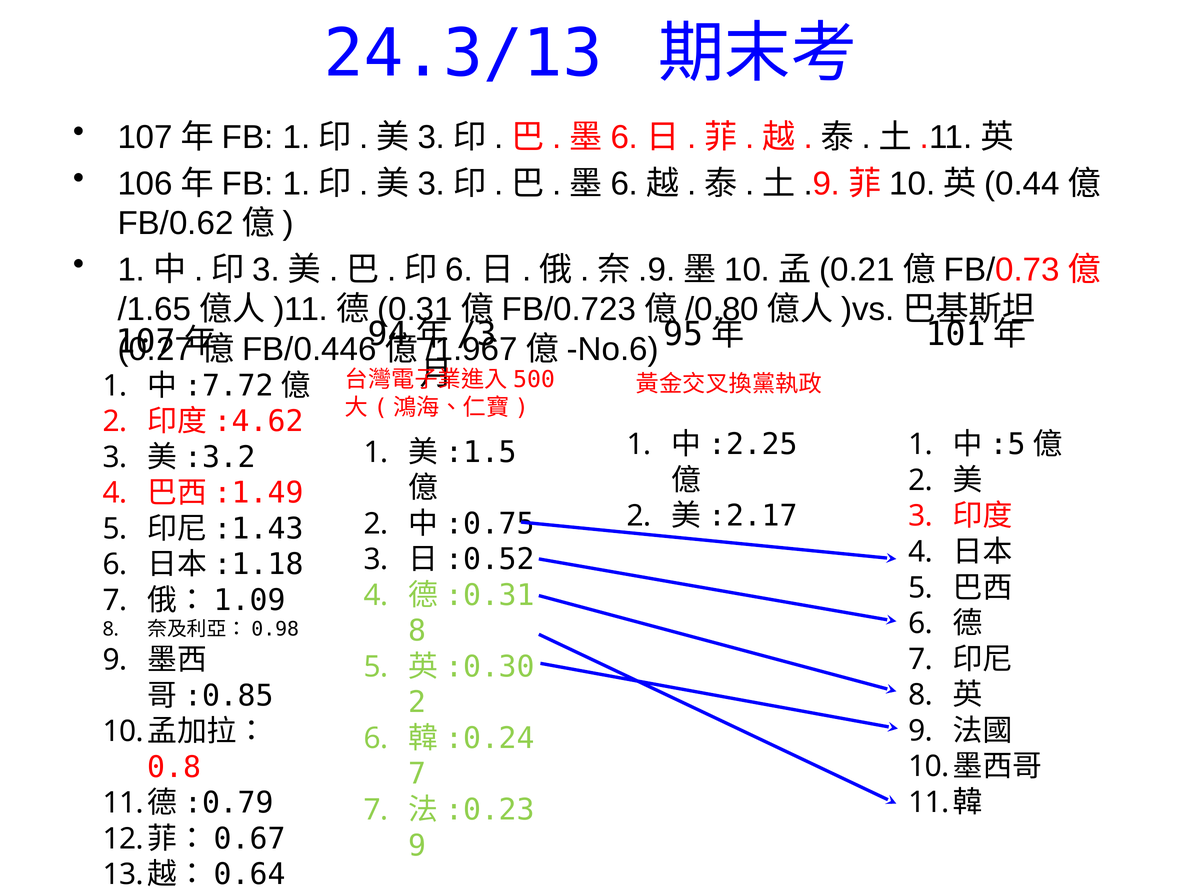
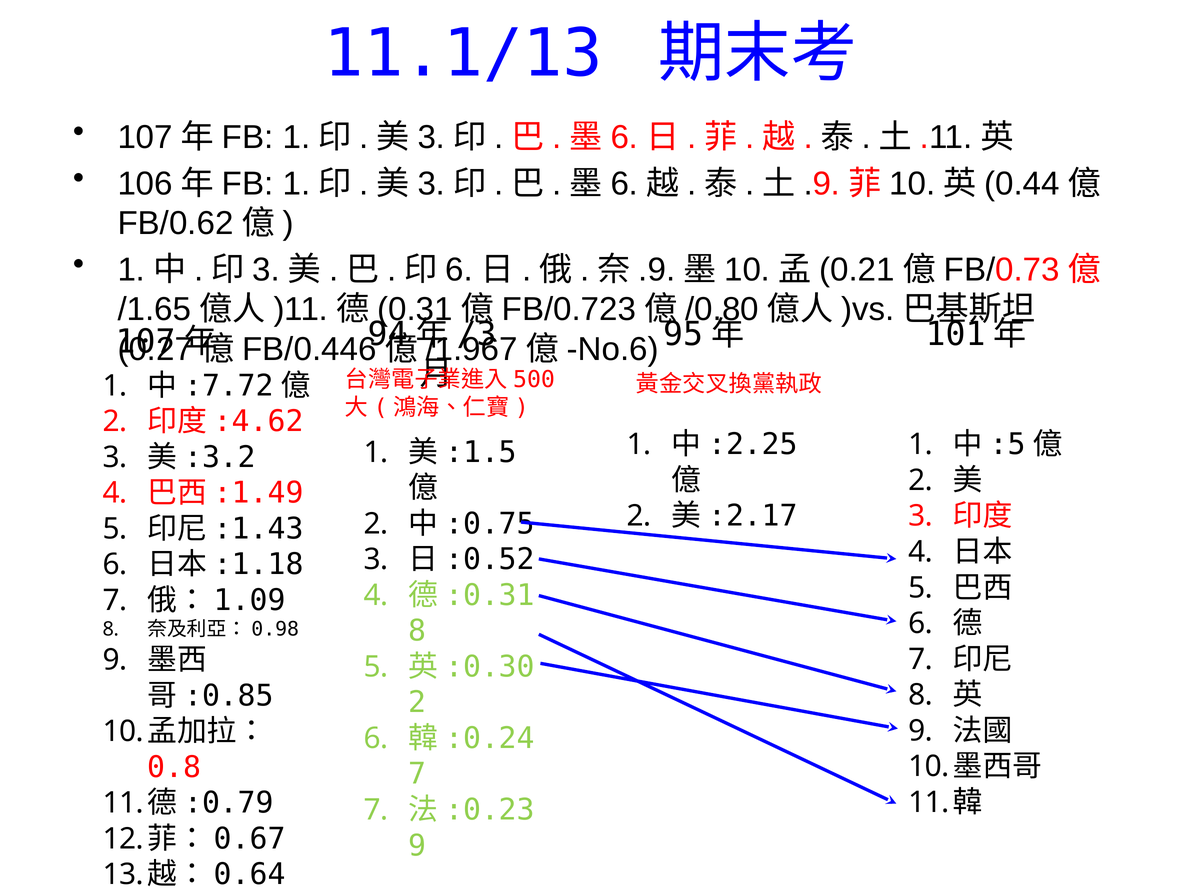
24.3/13: 24.3/13 -> 11.1/13 (463, 54)
